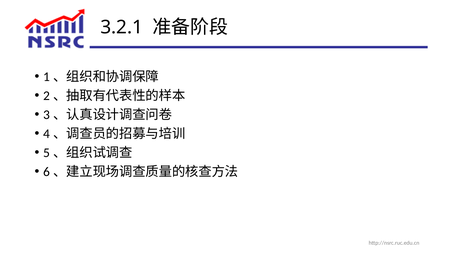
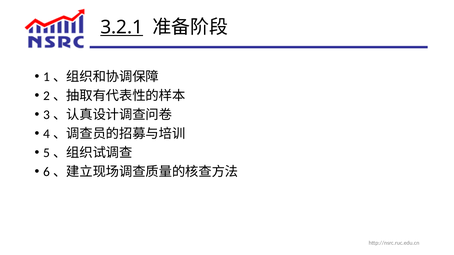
3.2.1 underline: none -> present (122, 27)
